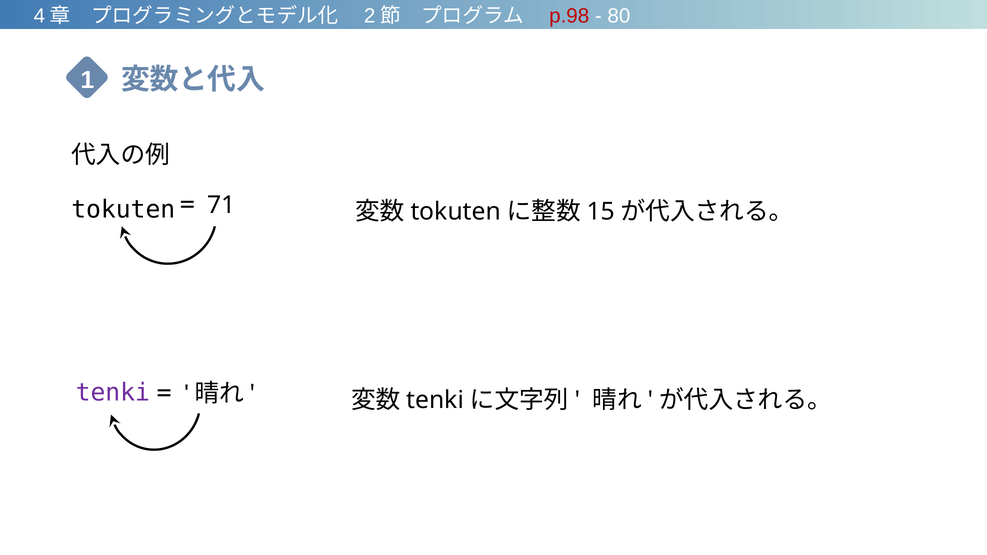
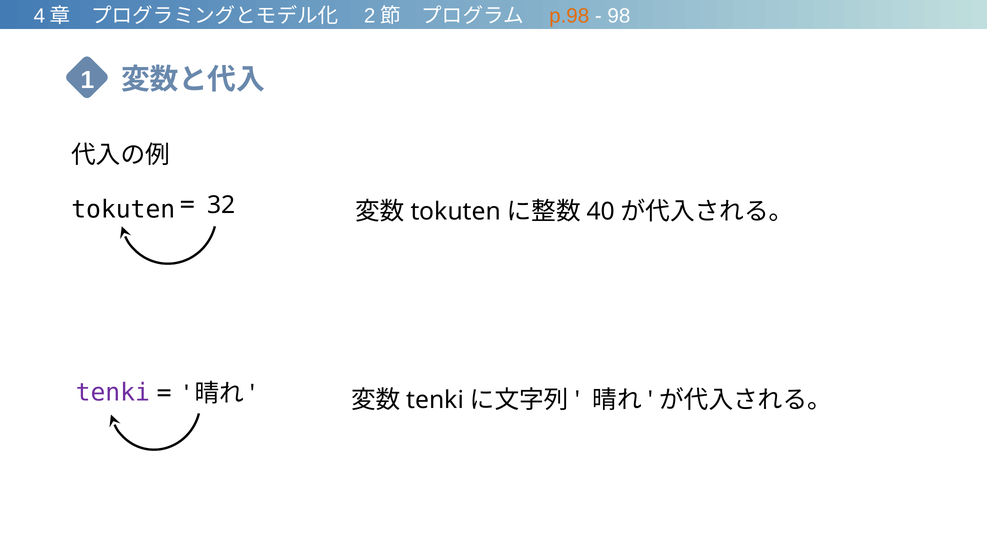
p.98 colour: red -> orange (569, 16)
80: 80 -> 98 (619, 16)
71: 71 -> 32 (221, 205)
15: 15 -> 40 (601, 212)
